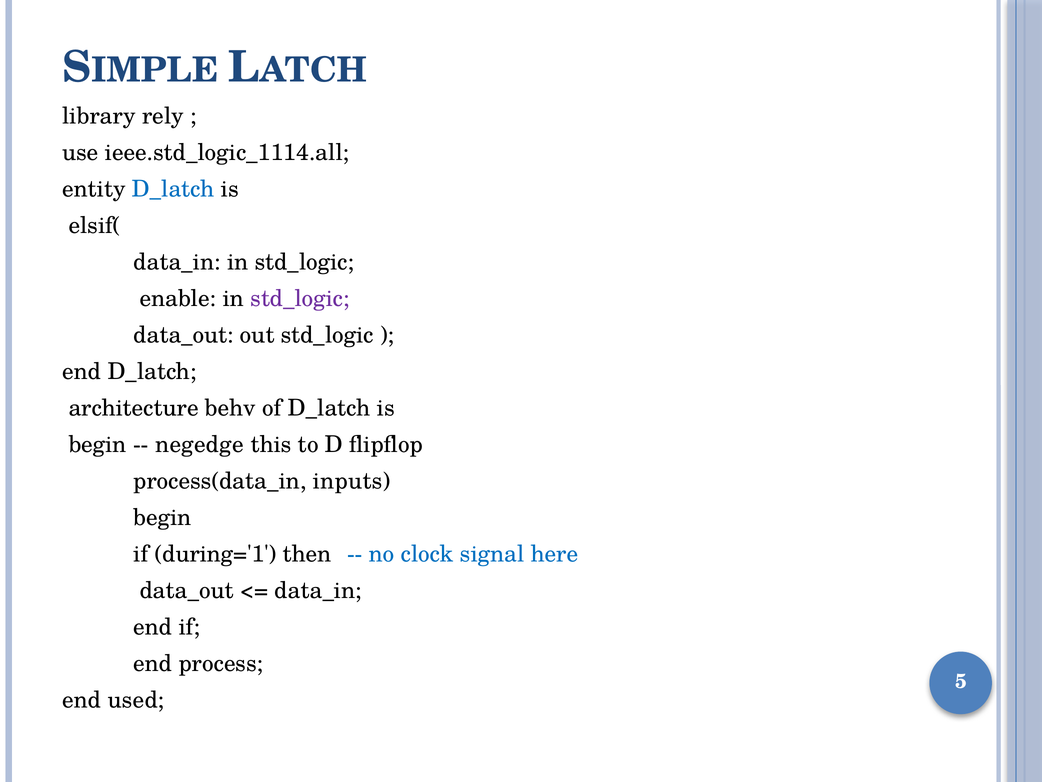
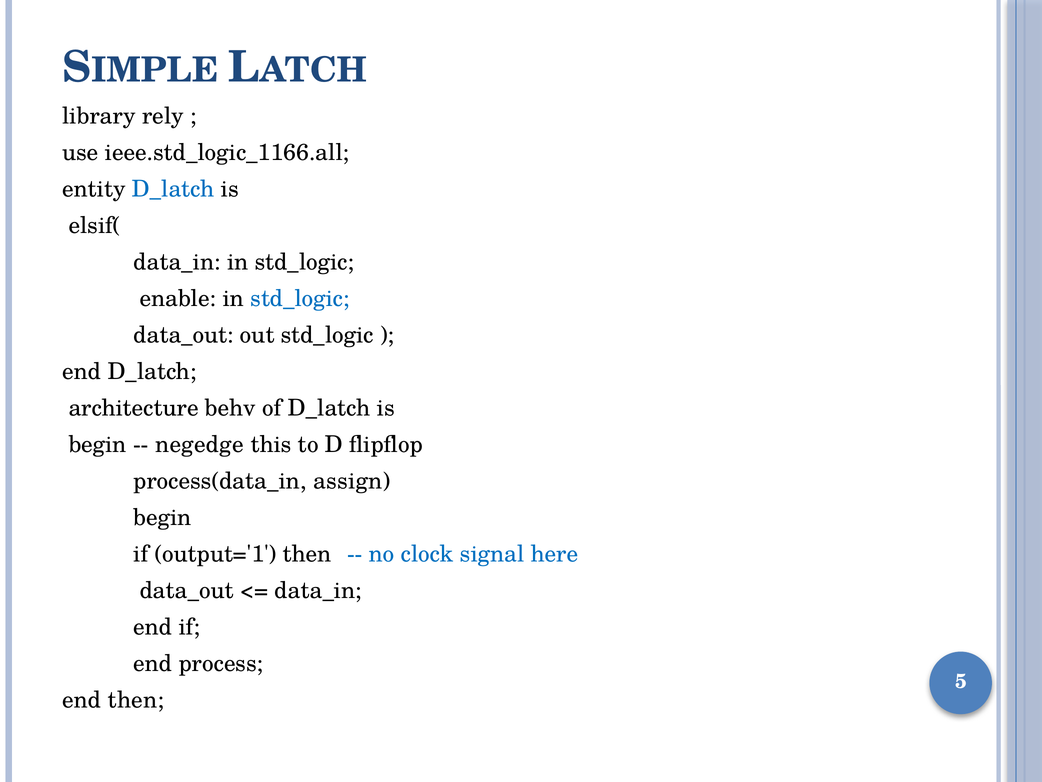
ieee.std_logic_1114.all: ieee.std_logic_1114.all -> ieee.std_logic_1166.all (227, 152)
std_logic colour: purple -> blue (300, 298)
inputs: inputs -> assign (352, 481)
during='1: during='1 -> output='1 (216, 554)
end used: used -> then (136, 699)
